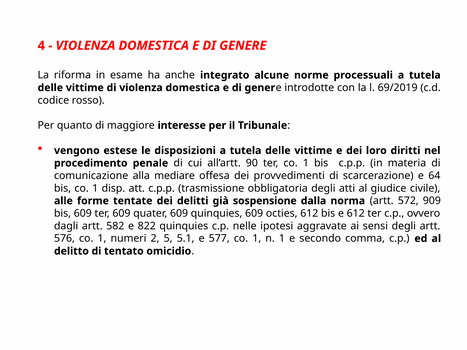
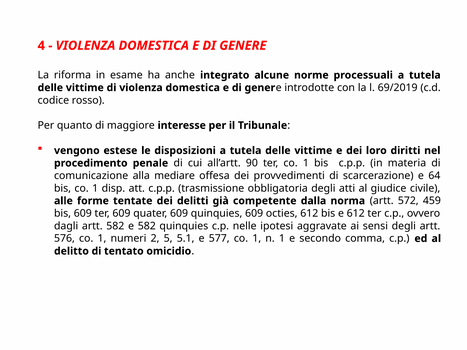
sospensione: sospensione -> competente (265, 201)
909: 909 -> 459 (432, 201)
e 822: 822 -> 582 (147, 226)
